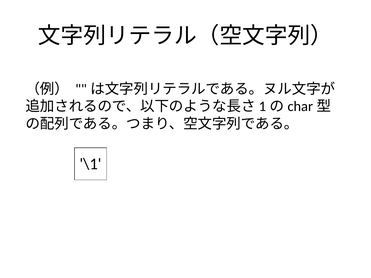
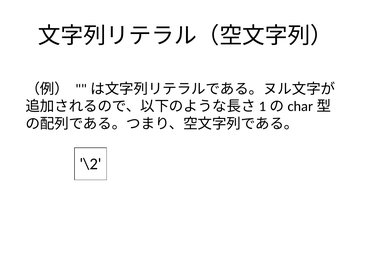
\1: \1 -> \2 (91, 164)
